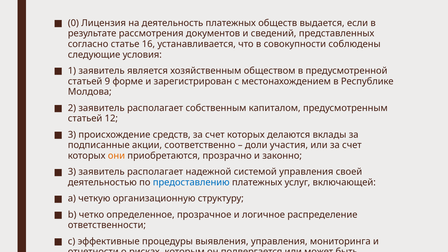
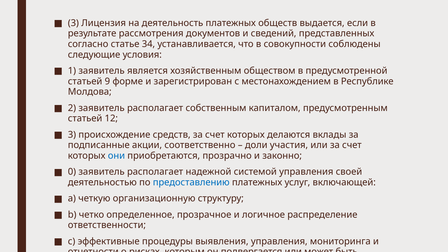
0: 0 -> 3 (73, 23)
16: 16 -> 34 (148, 44)
они colour: orange -> blue (116, 156)
3: 3 -> 0 (72, 172)
